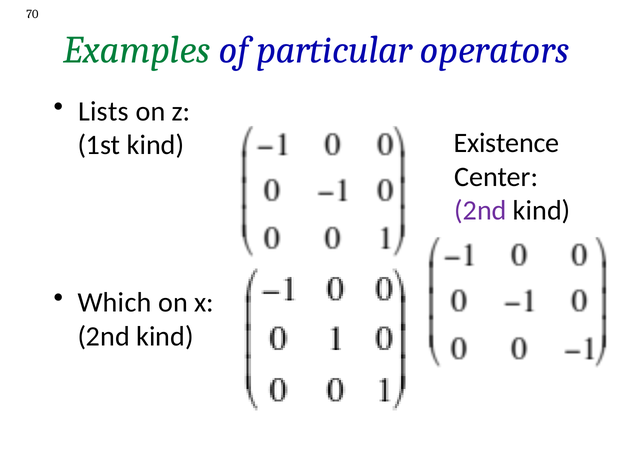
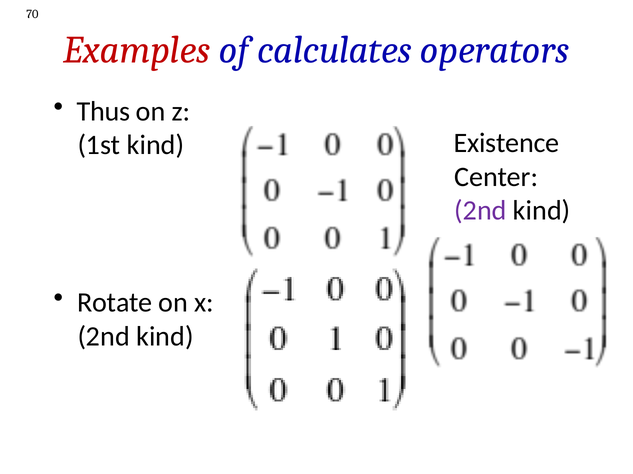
Examples colour: green -> red (137, 50)
particular: particular -> calculates (334, 50)
Lists: Lists -> Thus (104, 112)
Which: Which -> Rotate (115, 303)
